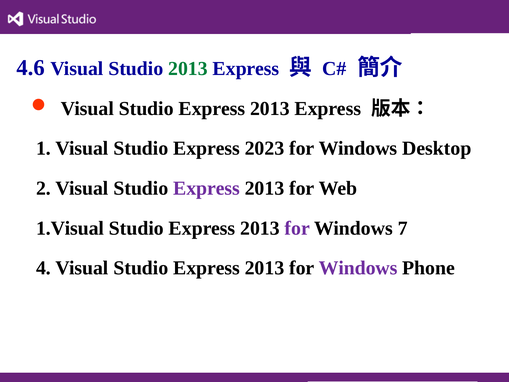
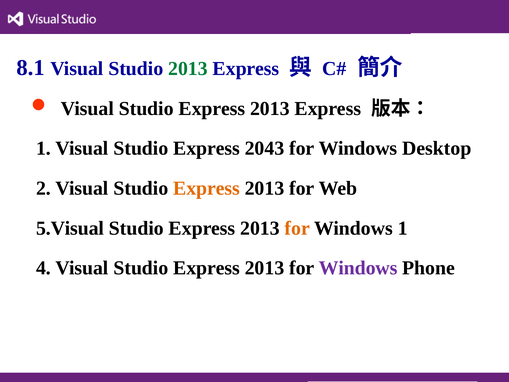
4.6: 4.6 -> 8.1 (31, 68)
2023: 2023 -> 2043 (265, 148)
Express colour: purple -> orange (207, 188)
1.Visual: 1.Visual -> 5.Visual (70, 228)
for colour: purple -> orange (297, 228)
Windows 7: 7 -> 1 (403, 228)
